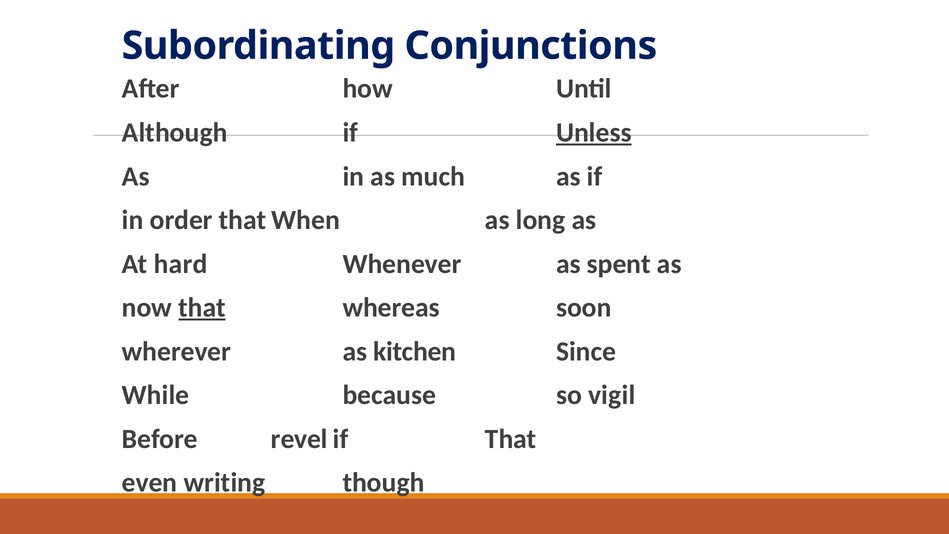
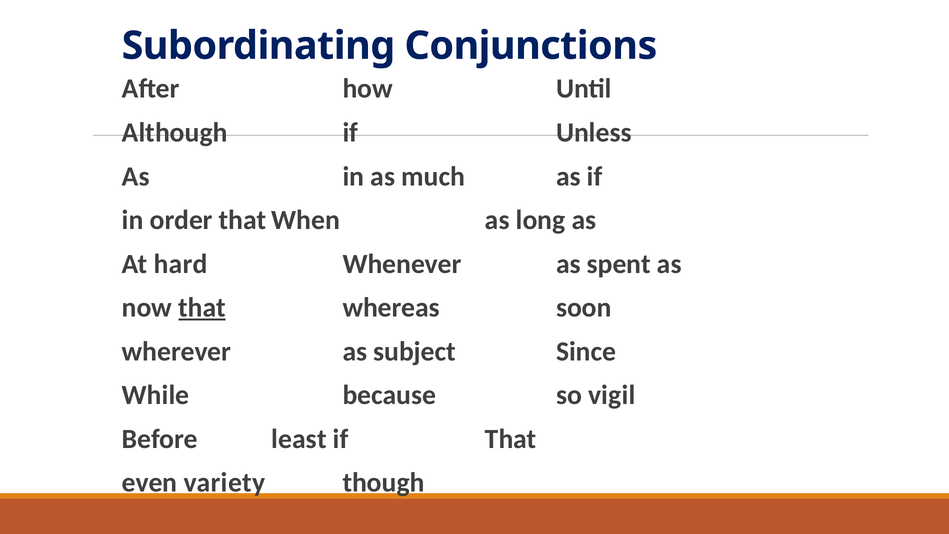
Unless underline: present -> none (594, 133)
kitchen: kitchen -> subject (415, 351)
revel: revel -> least (299, 439)
writing: writing -> variety (224, 482)
